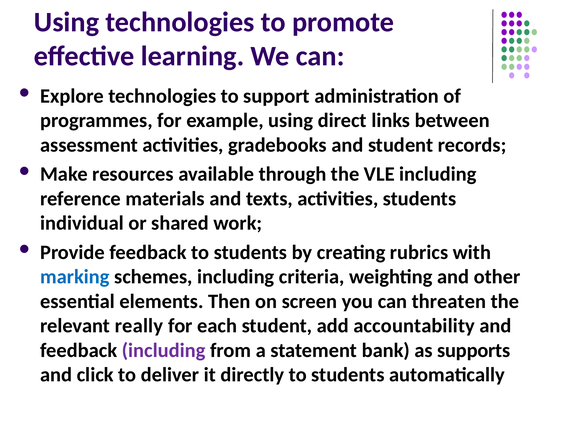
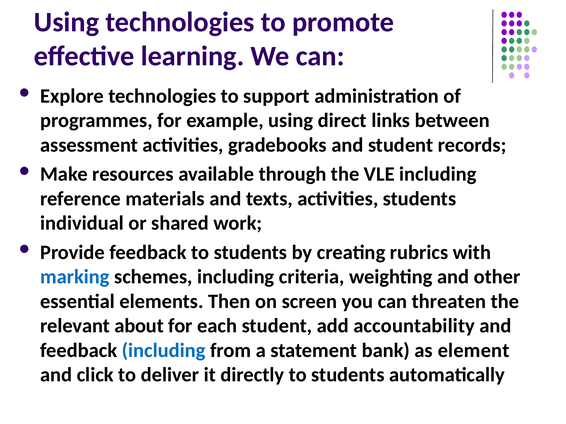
really: really -> about (139, 326)
including colour: purple -> blue (164, 351)
supports: supports -> element (474, 351)
